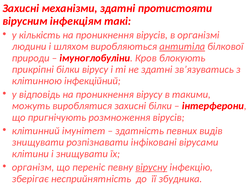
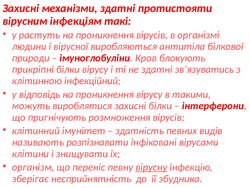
кількість: кількість -> растуть (39, 35)
шляхом: шляхом -> вірусної (71, 46)
антитіла underline: present -> none (182, 46)
знищувати: знищувати -> називають (38, 142)
